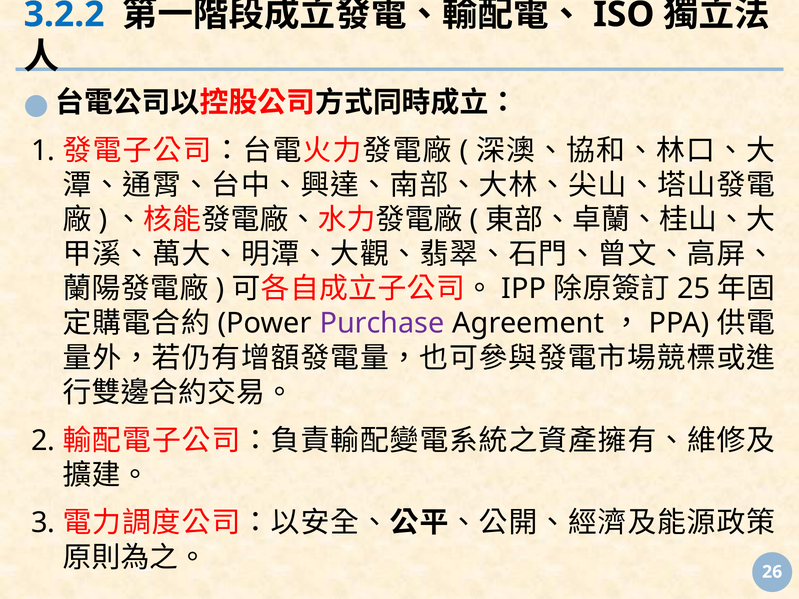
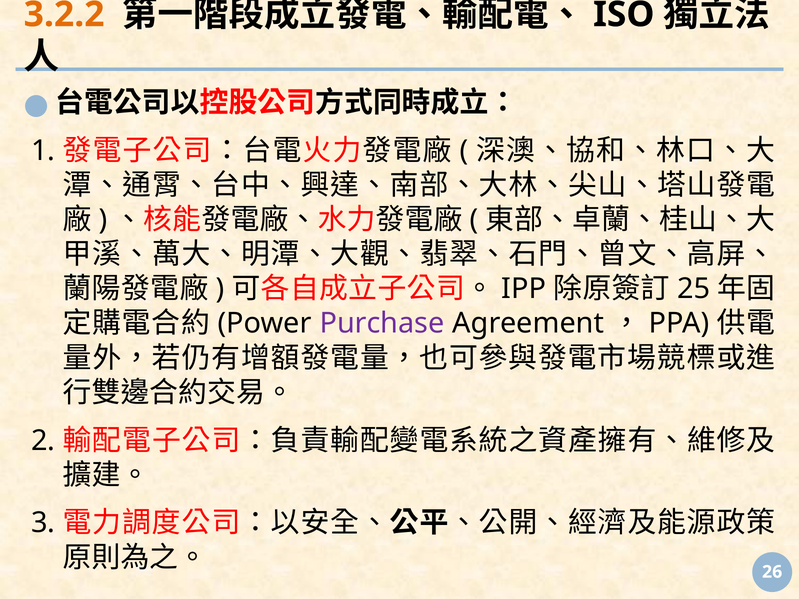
3.2.2 colour: blue -> orange (64, 14)
